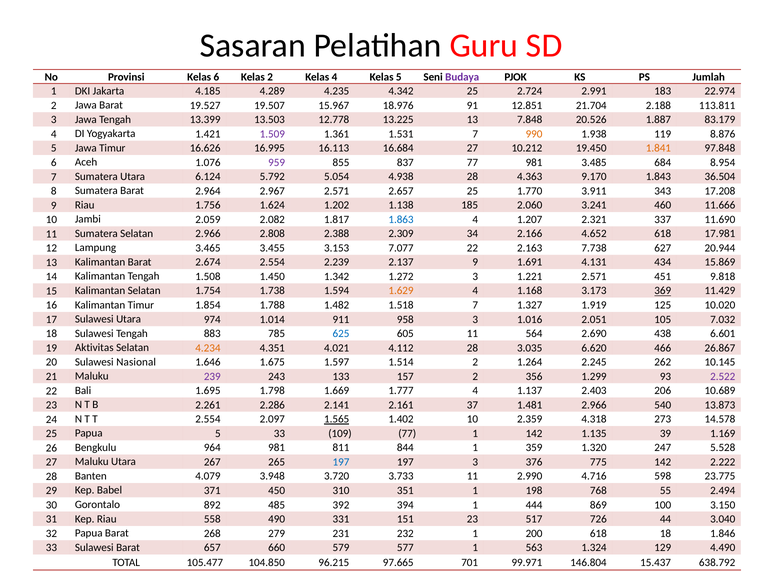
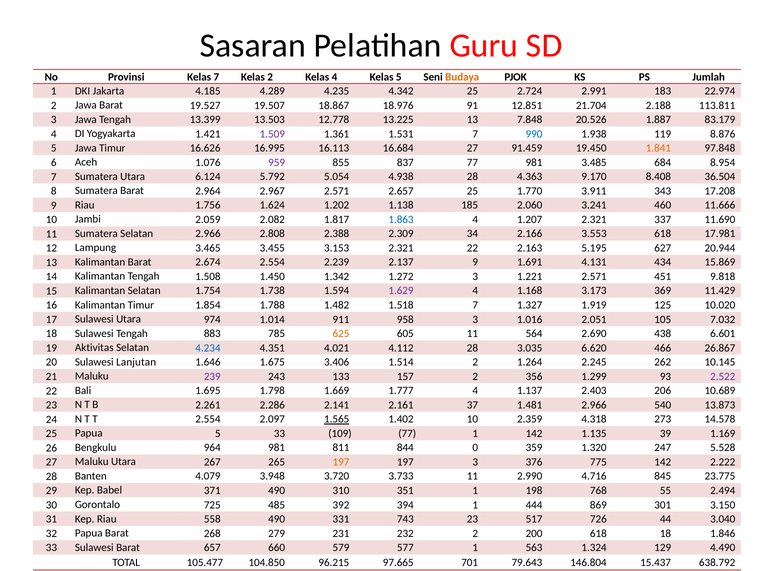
Kelas 6: 6 -> 7 (216, 77)
Budaya colour: purple -> orange (462, 77)
15.967: 15.967 -> 18.867 (334, 105)
990 colour: orange -> blue (534, 134)
10.212: 10.212 -> 91.459 (527, 148)
1.843: 1.843 -> 8.408 (658, 177)
4.652: 4.652 -> 3.553 (594, 234)
3.153 7.077: 7.077 -> 2.321 (401, 248)
7.738: 7.738 -> 5.195 (594, 248)
1.629 colour: orange -> purple (401, 291)
369 underline: present -> none (663, 291)
625 colour: blue -> orange (341, 334)
4.234 colour: orange -> blue (208, 348)
Nasional: Nasional -> Lanjutan (136, 362)
1.597: 1.597 -> 3.406 (337, 362)
844 1: 1 -> 0 (475, 448)
197 colour: blue -> orange (341, 462)
598: 598 -> 845 (663, 477)
371 450: 450 -> 490 (277, 491)
892: 892 -> 725 (212, 505)
100: 100 -> 301 (663, 505)
151: 151 -> 743 (405, 520)
232 1: 1 -> 2 (475, 534)
99.971: 99.971 -> 79.643 (527, 563)
